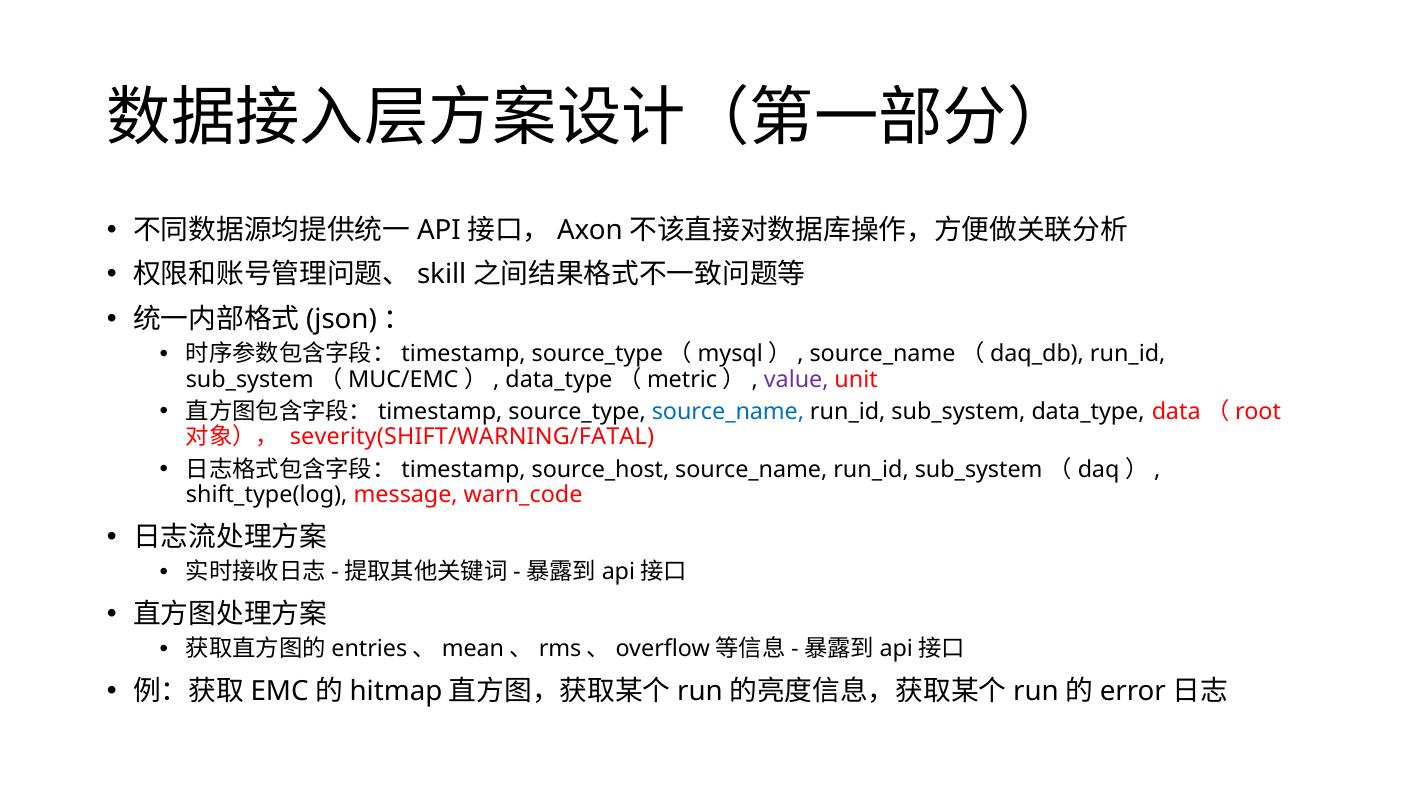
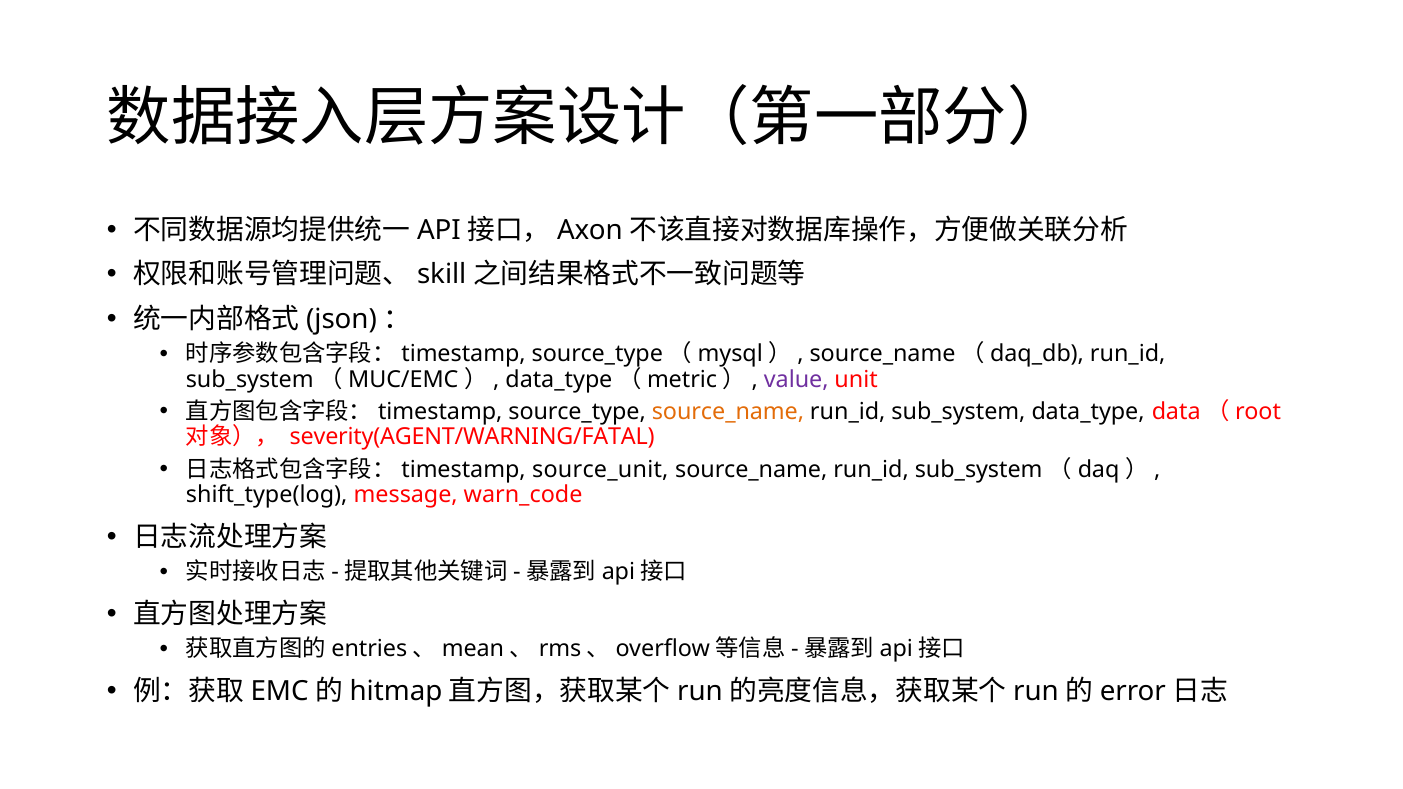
source_name colour: blue -> orange (728, 412)
severity(SHIFT/WARNING/FATAL: severity(SHIFT/WARNING/FATAL -> severity(AGENT/WARNING/FATAL (472, 437)
source_host: source_host -> source_unit (600, 470)
